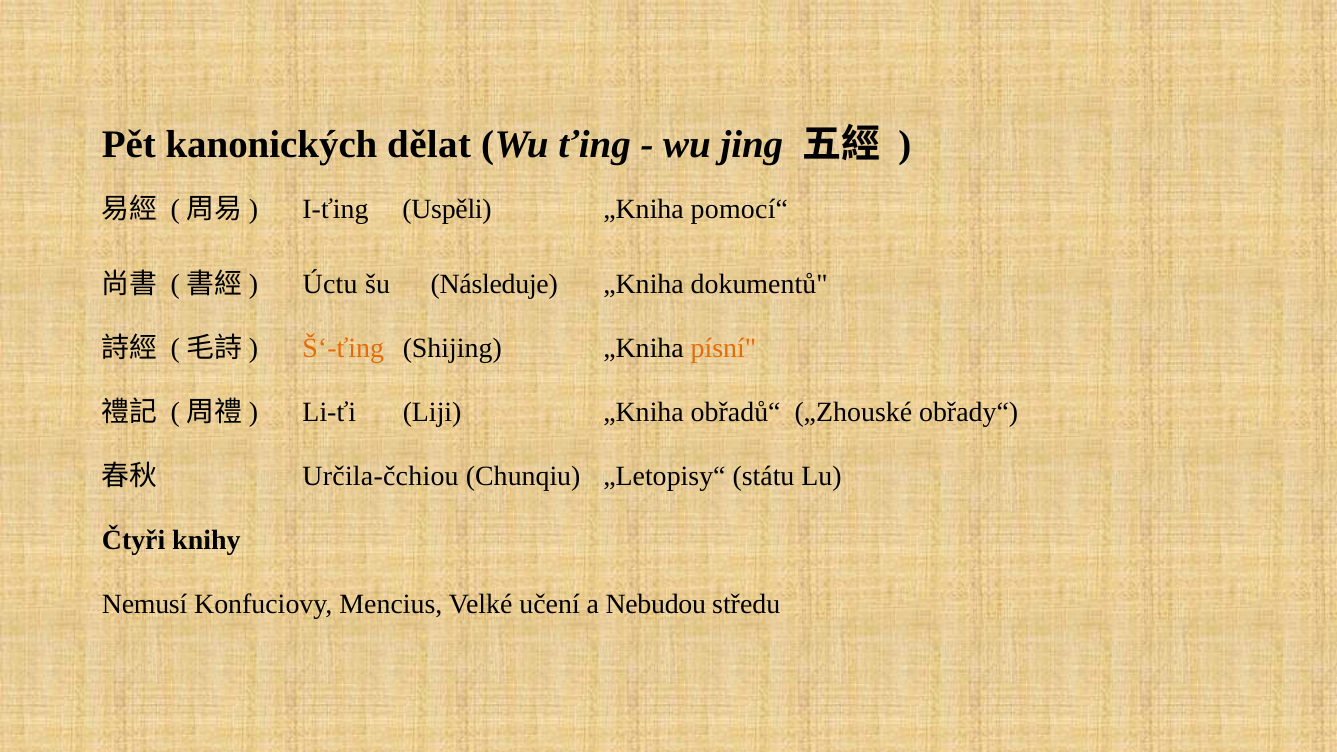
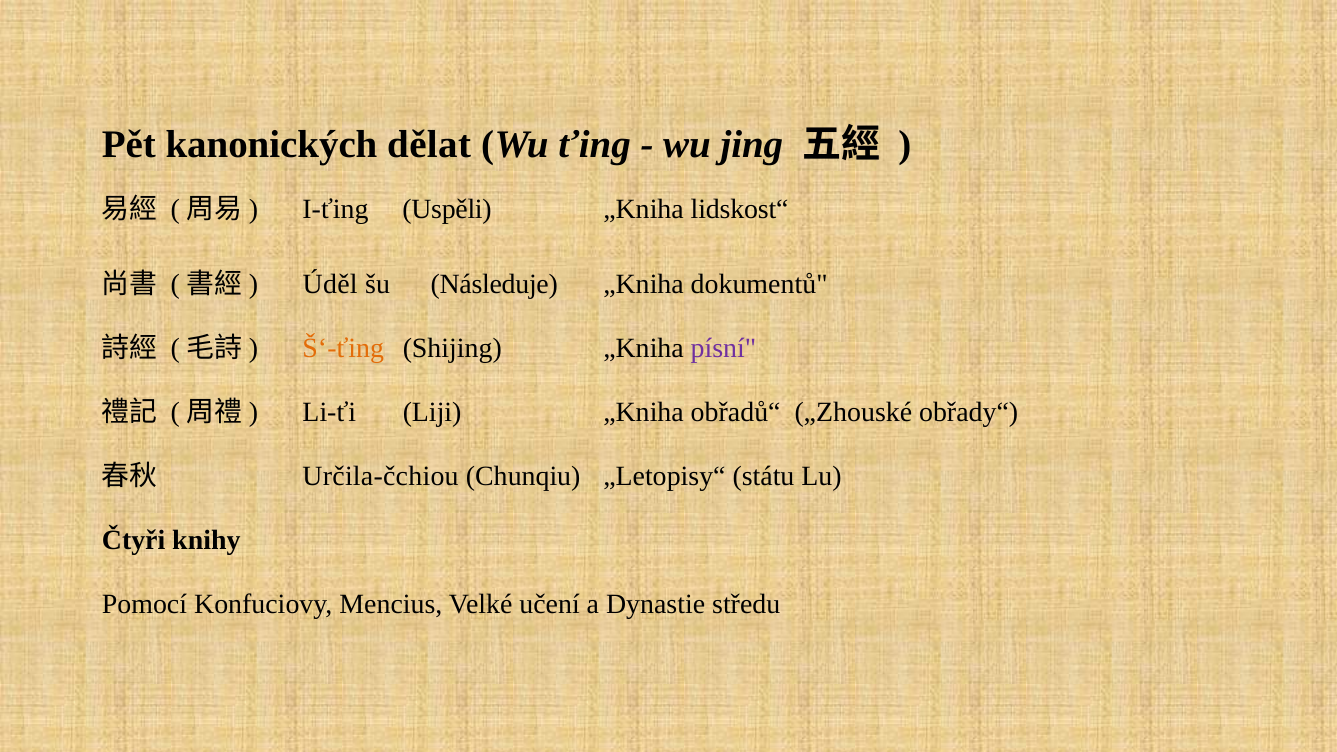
pomocí“: pomocí“ -> lidskost“ (740, 209)
Úctu: Úctu -> Úděl (330, 284)
písní colour: orange -> purple (723, 348)
Nemusí: Nemusí -> Pomocí (144, 604)
Nebudou: Nebudou -> Dynastie (656, 604)
